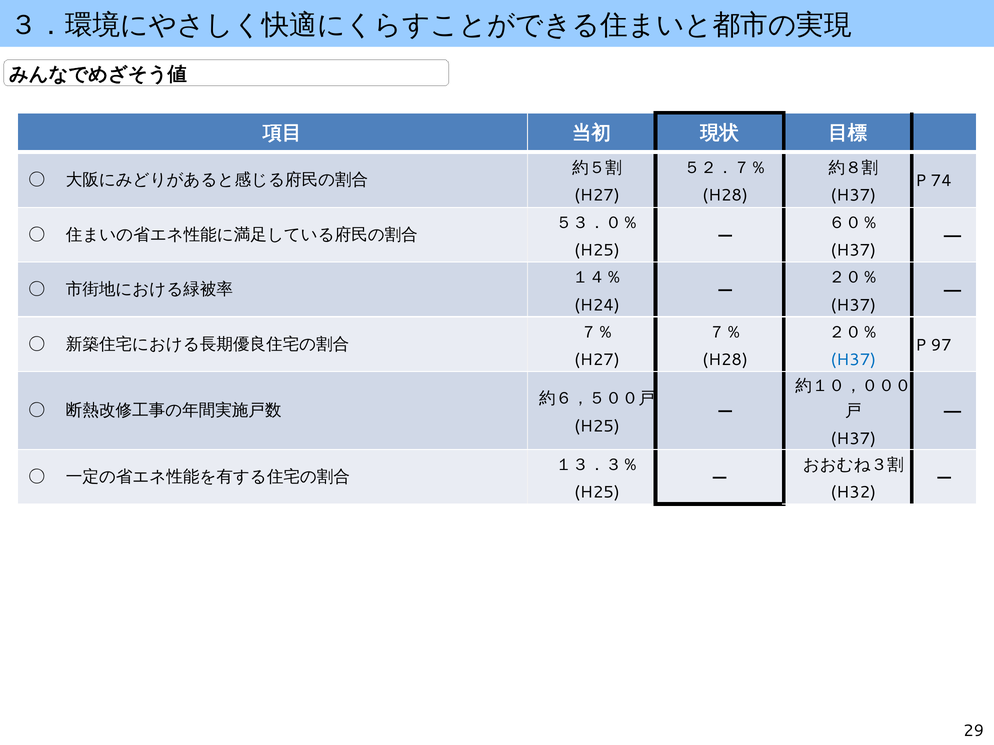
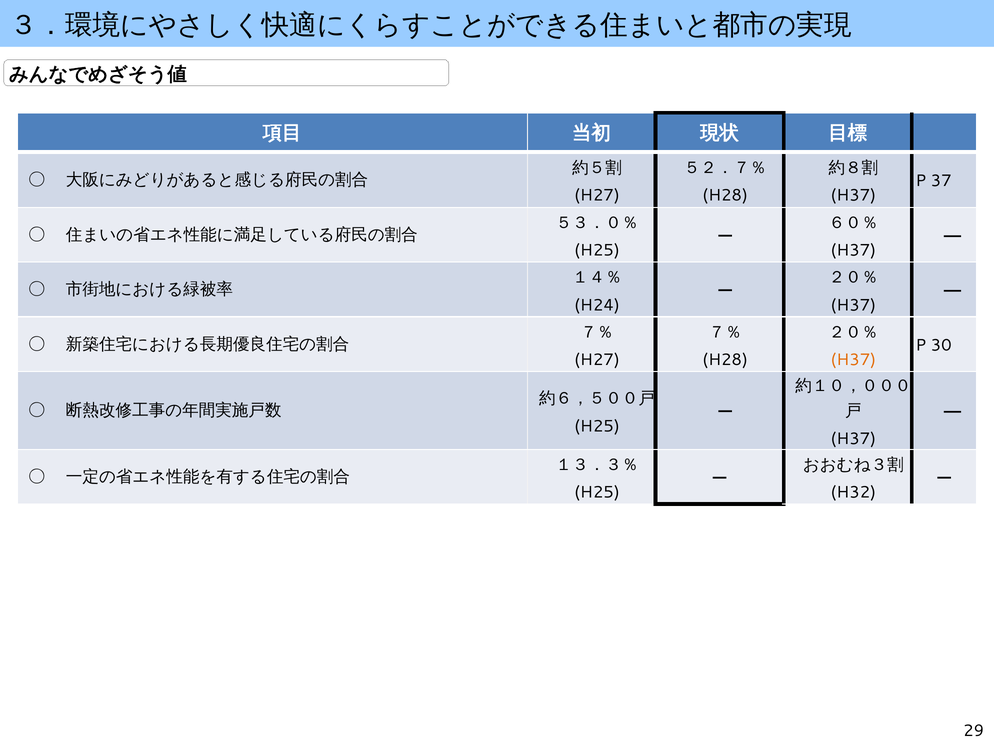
74: 74 -> 37 (941, 181)
97: 97 -> 30 (941, 345)
H37 colour: blue -> orange (853, 360)
